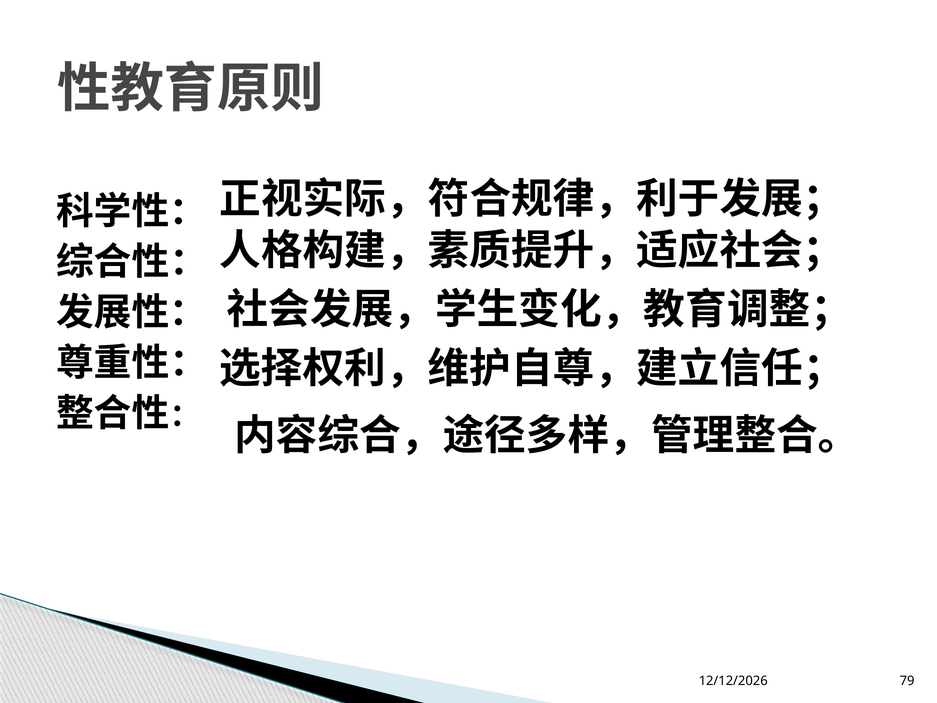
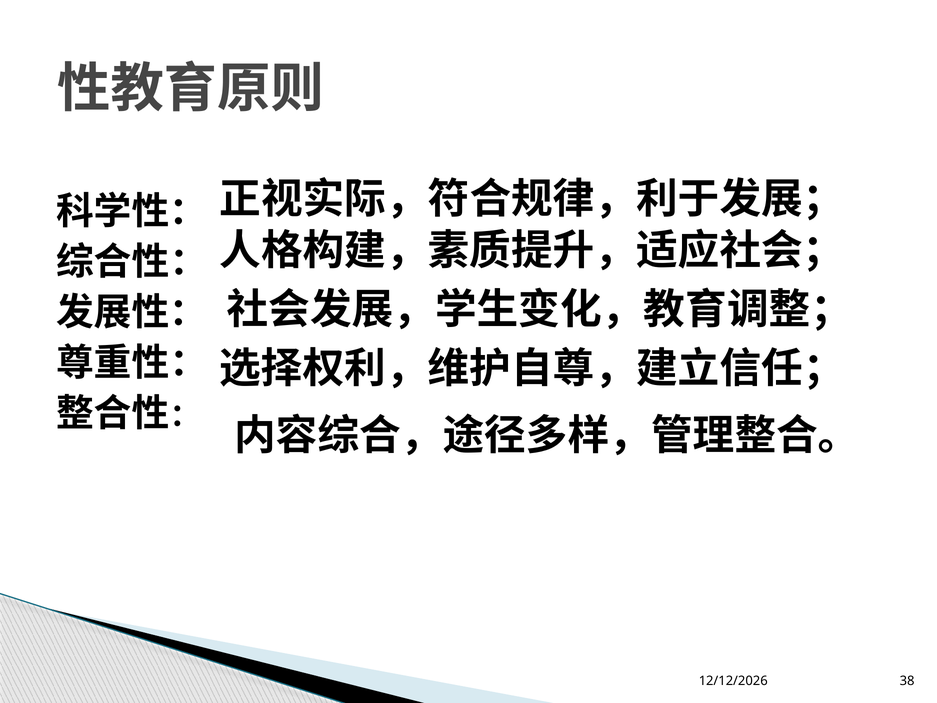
79: 79 -> 38 (907, 680)
